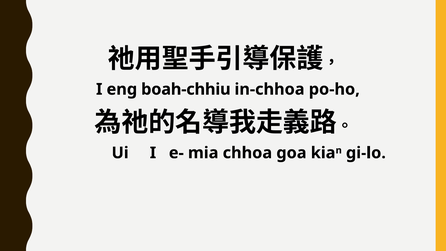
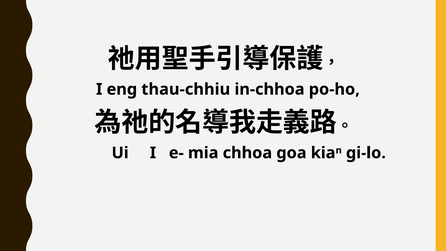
boah-chhiu: boah-chhiu -> thau-chhiu (186, 89)
